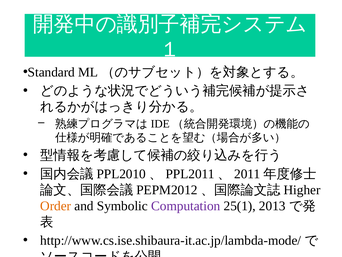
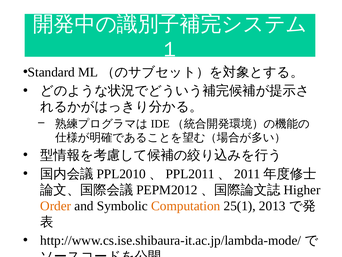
Computation colour: purple -> orange (186, 205)
